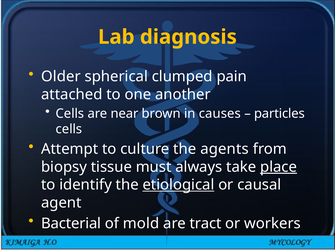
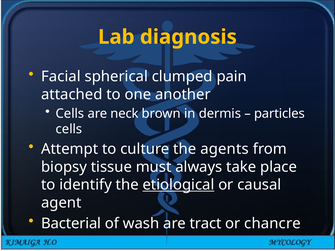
Older: Older -> Facial (61, 77)
near: near -> neck (125, 114)
causes: causes -> dermis (220, 114)
place underline: present -> none (279, 167)
mold: mold -> wash (141, 224)
workers: workers -> chancre (272, 224)
